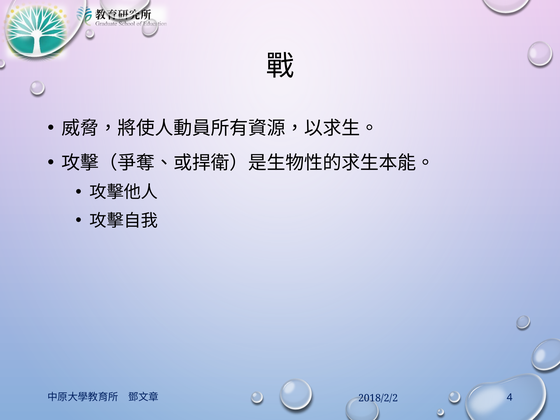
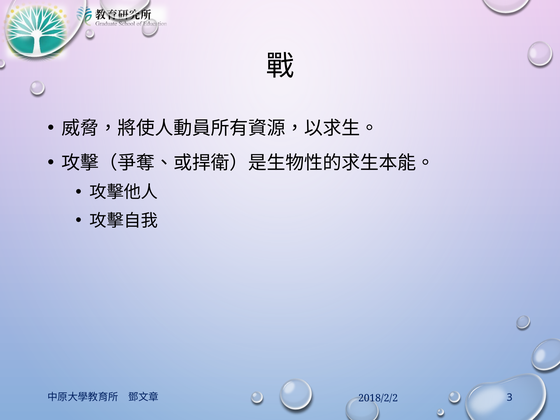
4: 4 -> 3 (510, 397)
